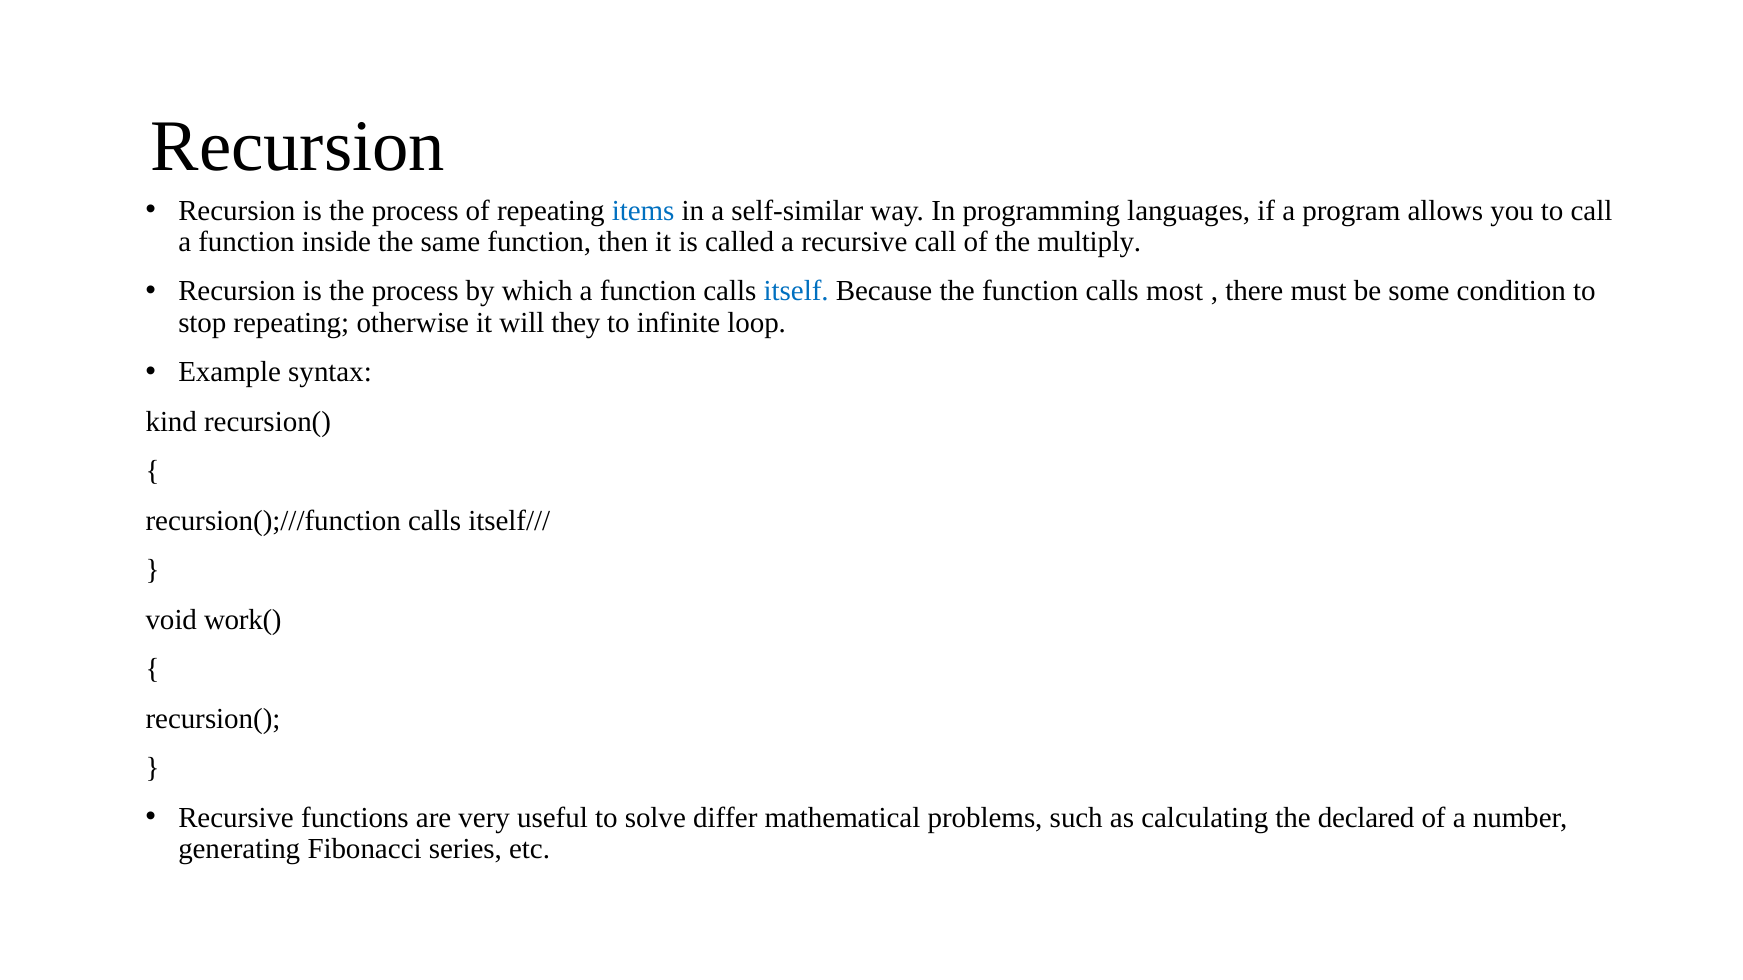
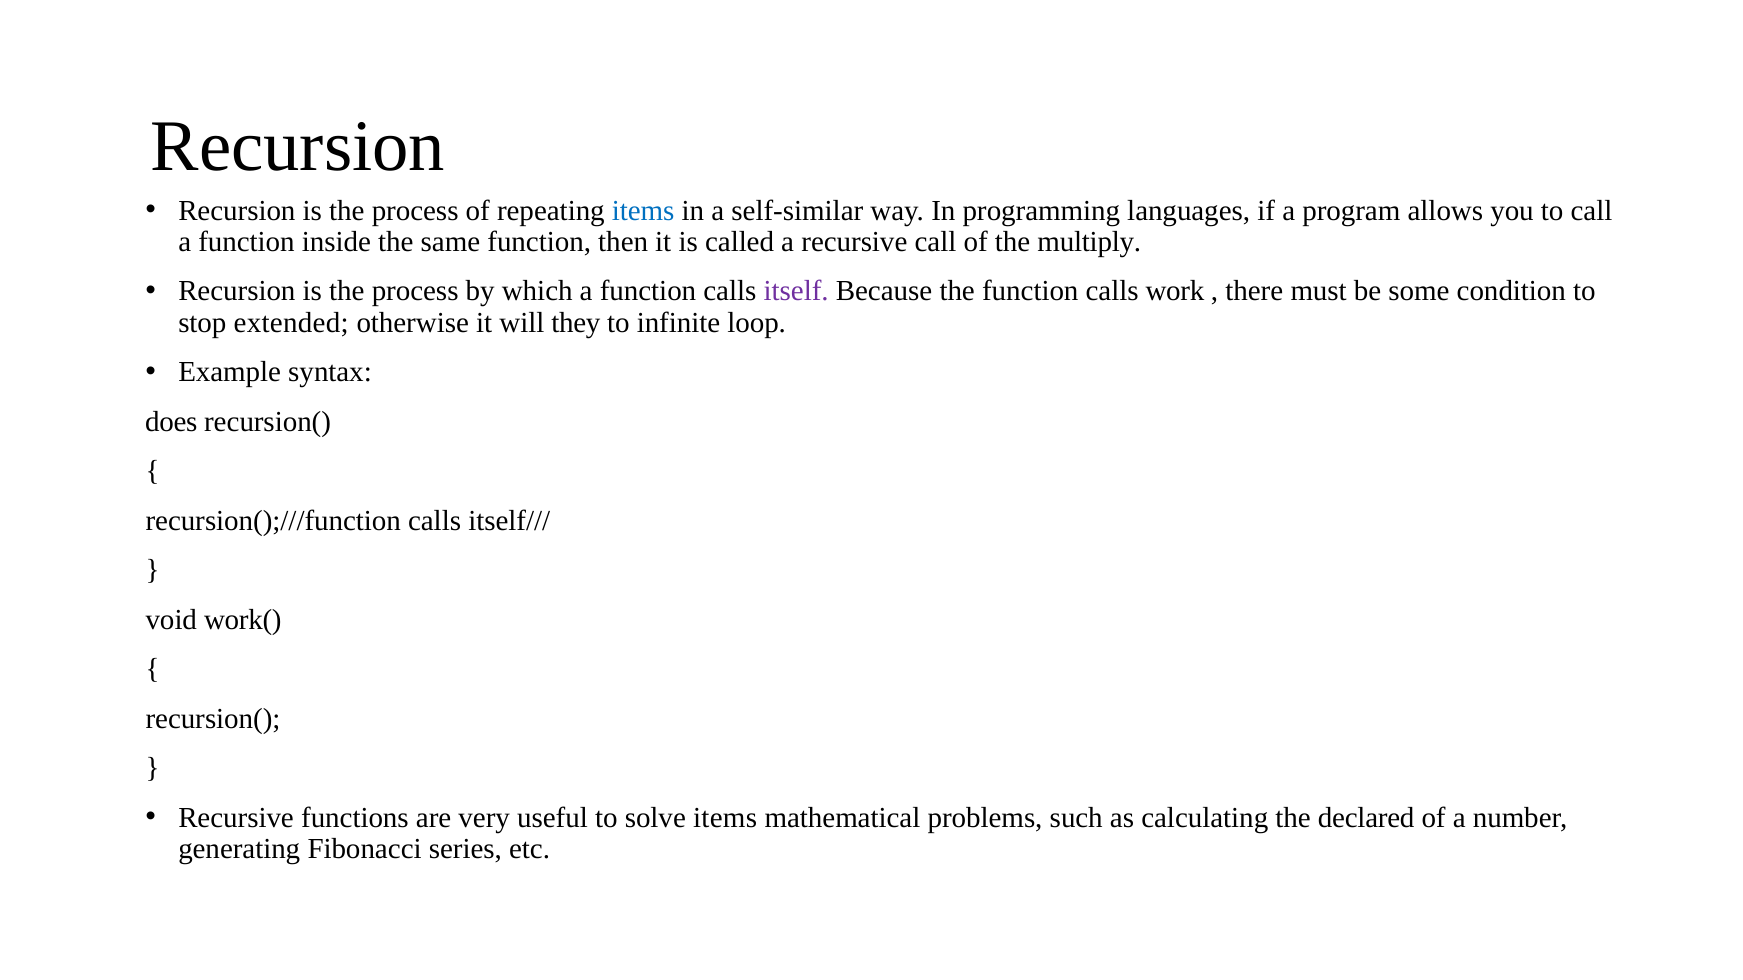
itself colour: blue -> purple (796, 292)
most: most -> work (1175, 292)
stop repeating: repeating -> extended (291, 323)
kind: kind -> does (171, 422)
solve differ: differ -> items (725, 818)
